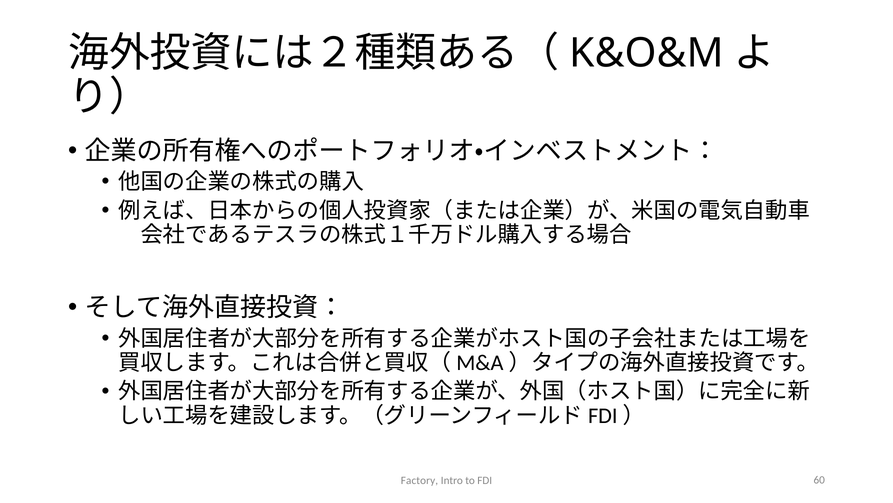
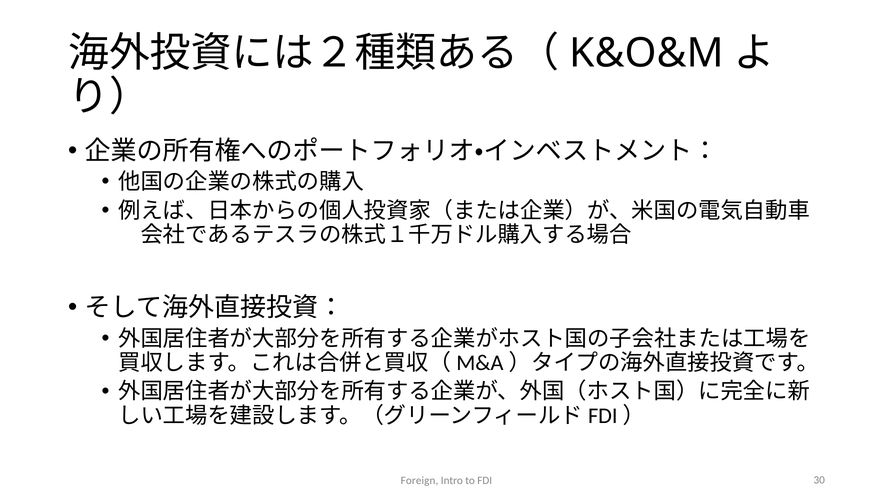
Factory: Factory -> Foreign (419, 480)
60: 60 -> 30 (819, 480)
